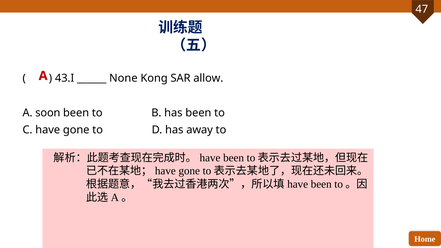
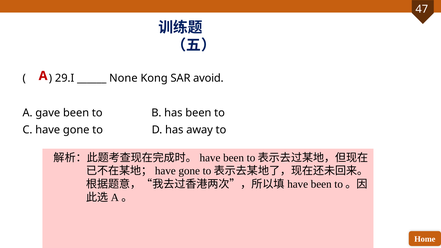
43.I: 43.I -> 29.I (65, 78)
allow: allow -> avoid (208, 78)
soon: soon -> gave (48, 113)
